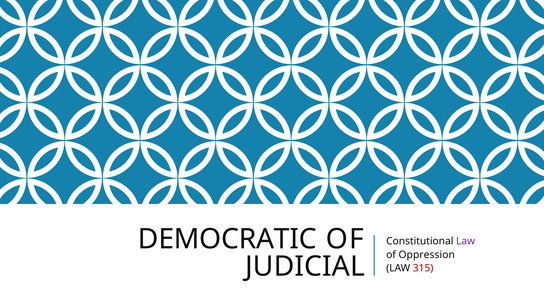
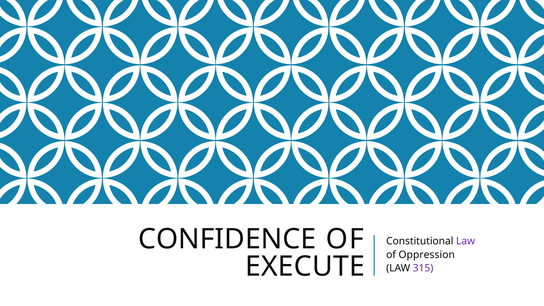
DEMOCRATIC: DEMOCRATIC -> CONFIDENCE (227, 239)
JUDICIAL: JUDICIAL -> EXECUTE (305, 266)
315 colour: red -> purple (423, 268)
